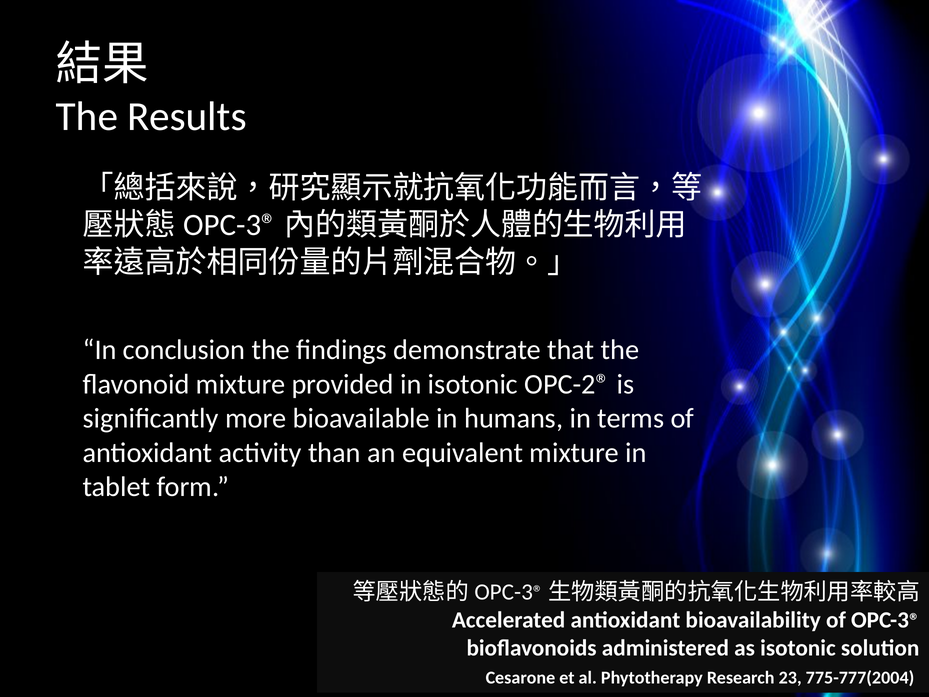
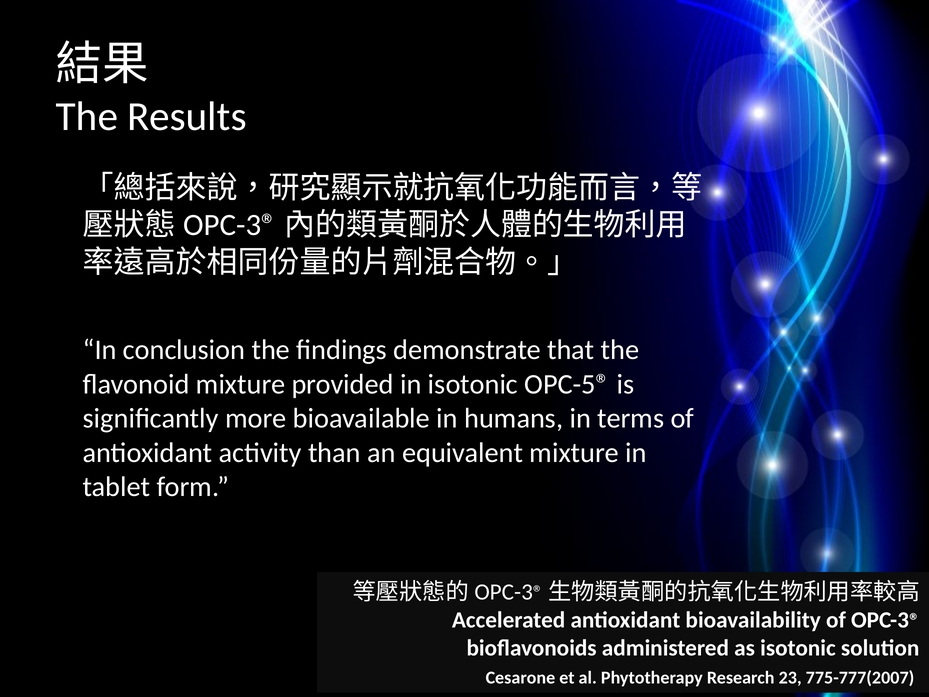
OPC-2®: OPC-2® -> OPC-5® (567, 384)
775-777(2004: 775-777(2004 -> 775-777(2007 (860, 677)
